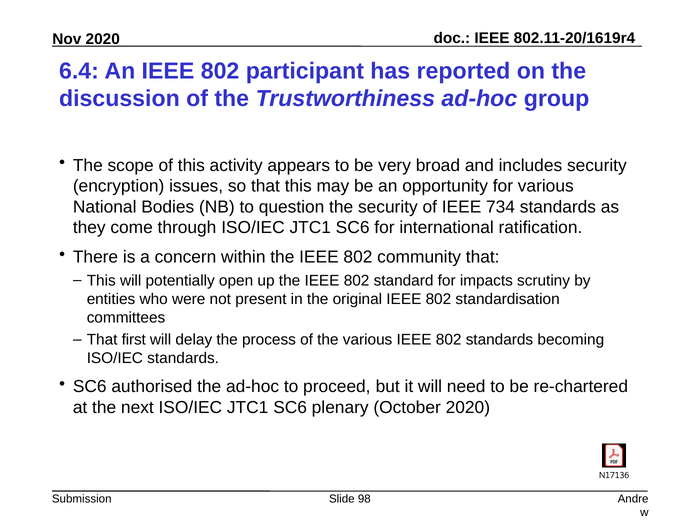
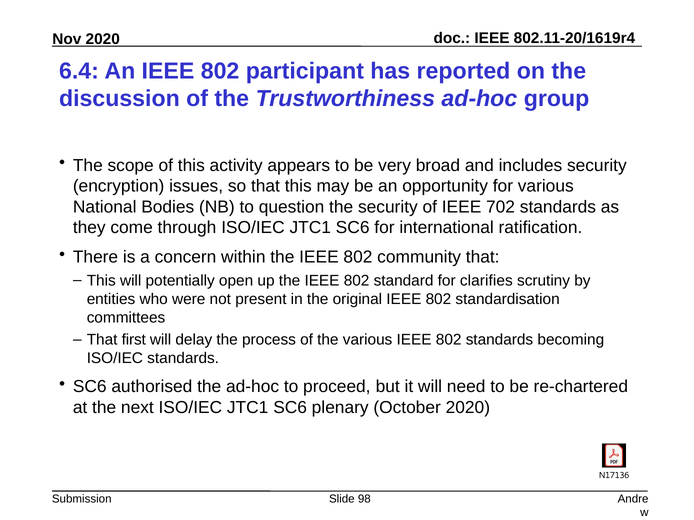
734: 734 -> 702 (501, 207)
impacts: impacts -> clarifies (486, 281)
